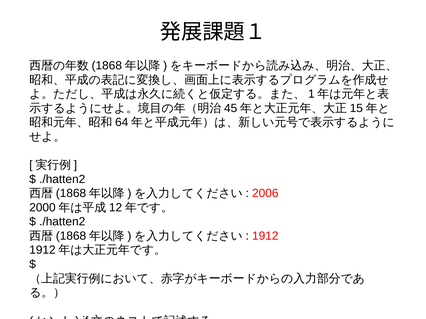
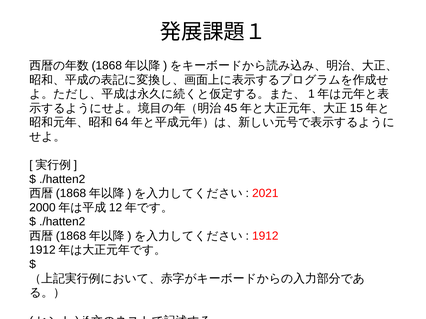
2006: 2006 -> 2021 (265, 194)
